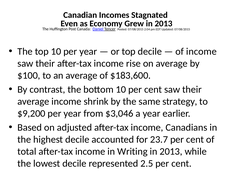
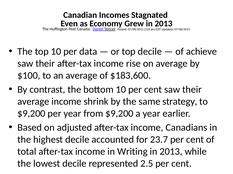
10 per year: year -> data (88, 52)
of income: income -> achieve (201, 52)
from $3,046: $3,046 -> $9,200 (119, 114)
